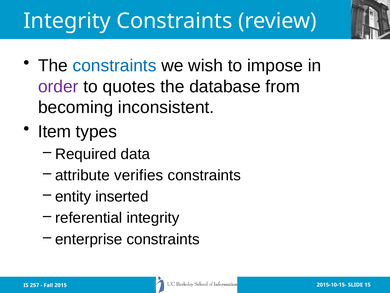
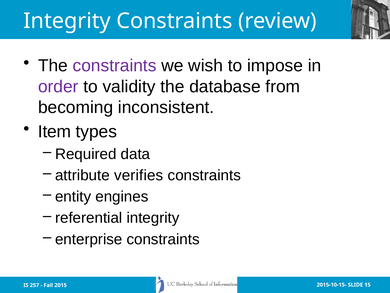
constraints colour: blue -> purple (115, 66)
quotes: quotes -> validity (129, 86)
inserted: inserted -> engines (122, 196)
